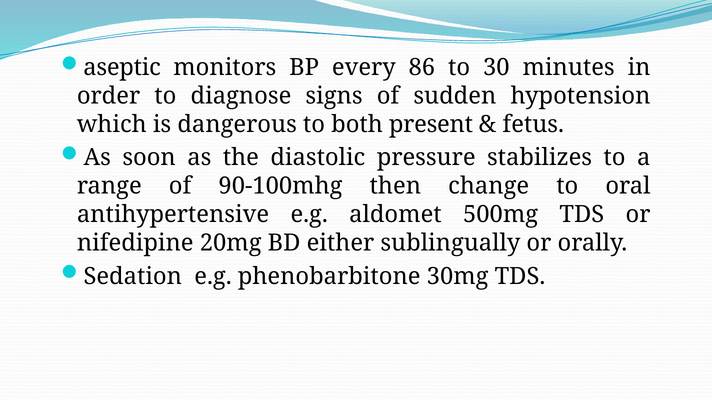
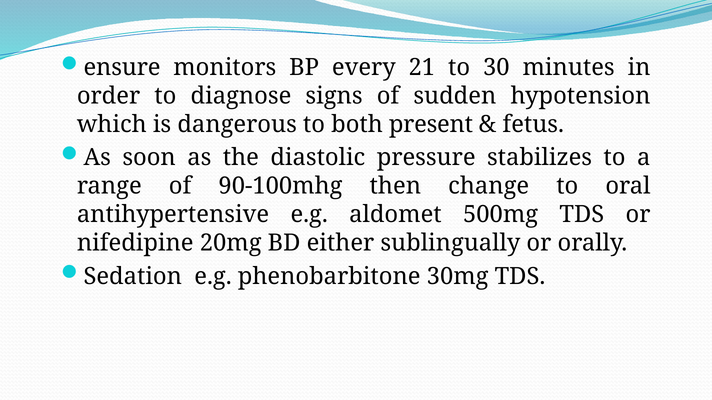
aseptic: aseptic -> ensure (122, 67)
86: 86 -> 21 (422, 67)
